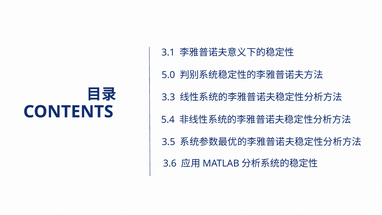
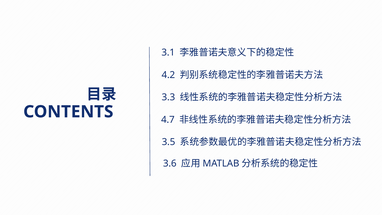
5.0: 5.0 -> 4.2 (168, 75)
5.4: 5.4 -> 4.7 (168, 120)
